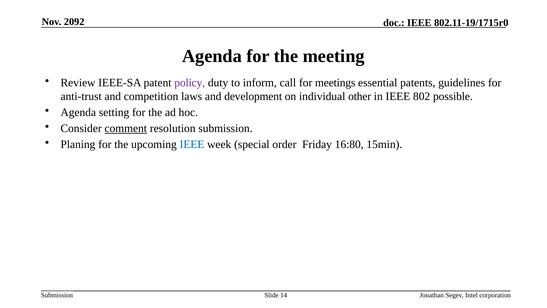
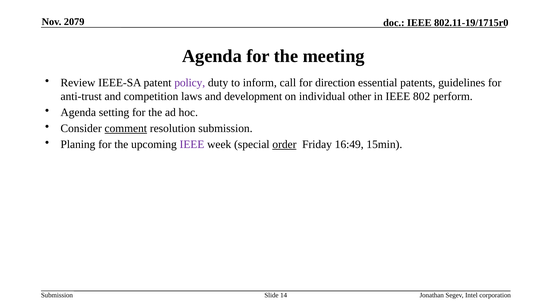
2092: 2092 -> 2079 (74, 22)
meetings: meetings -> direction (335, 83)
possible: possible -> perform (453, 96)
IEEE colour: blue -> purple (192, 144)
order underline: none -> present (284, 144)
16:80: 16:80 -> 16:49 (349, 144)
